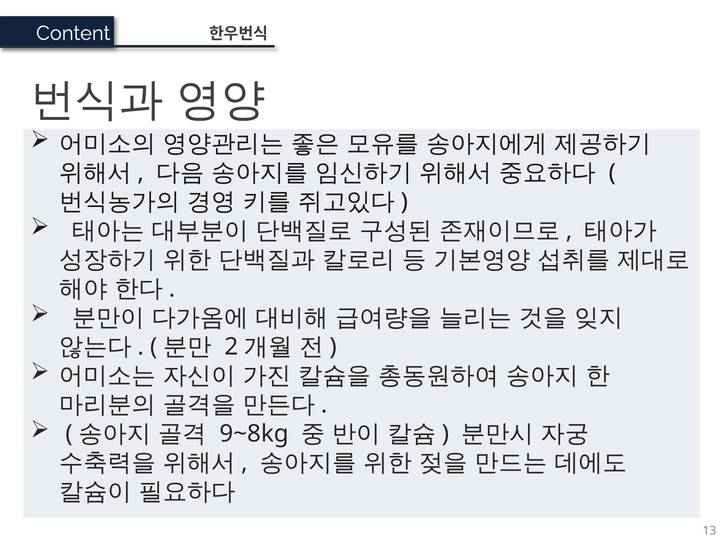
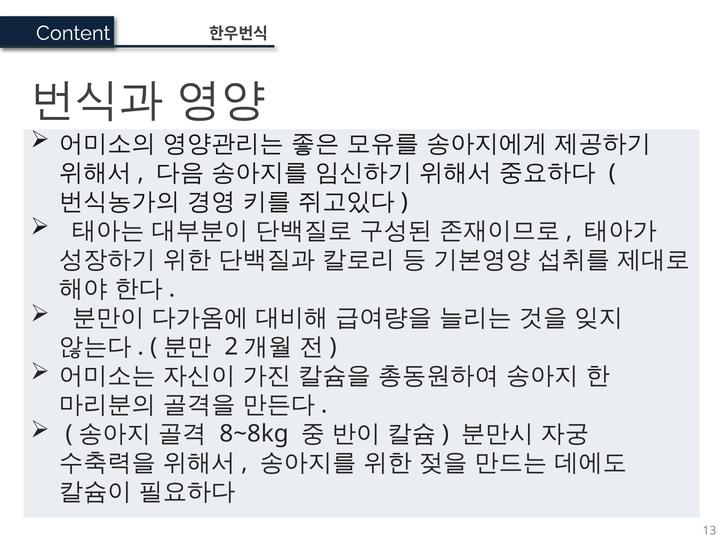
9~8kg: 9~8kg -> 8~8kg (254, 434)
